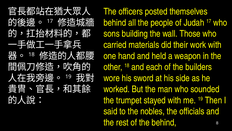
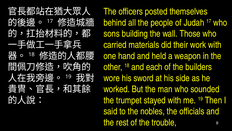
the behind: behind -> trouble (164, 122)
